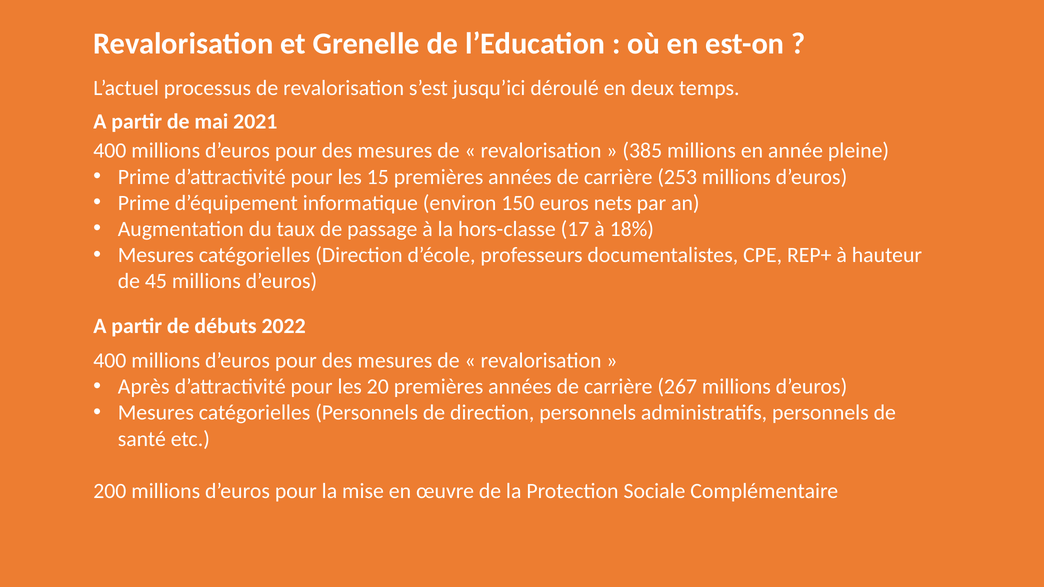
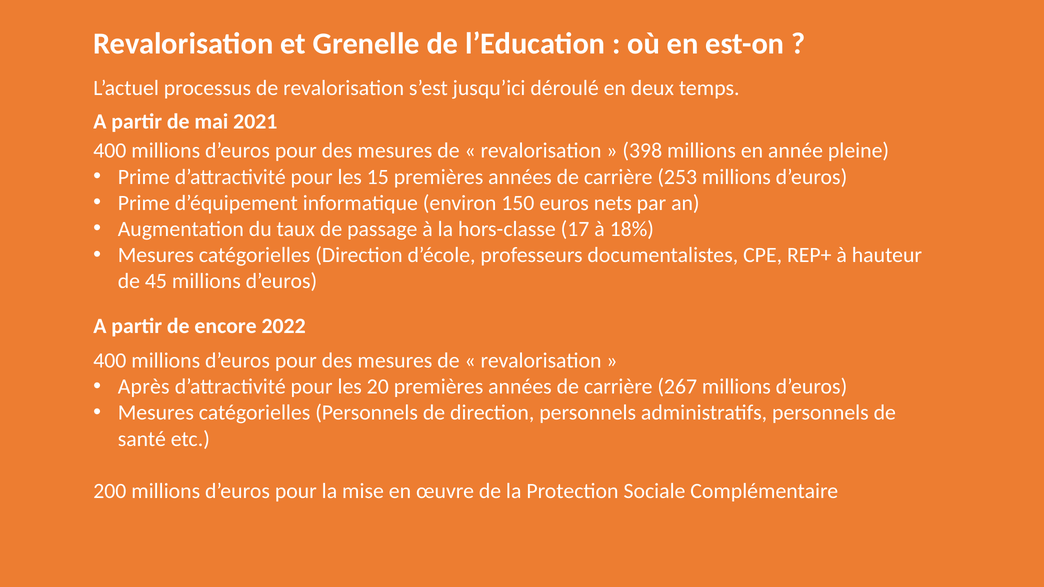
385: 385 -> 398 (642, 151)
débuts: débuts -> encore (226, 326)
